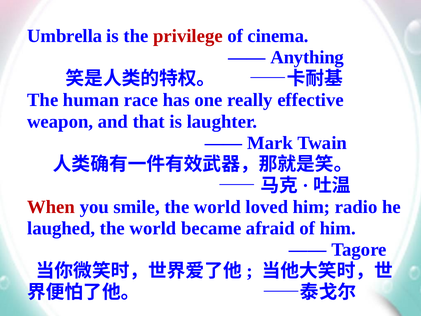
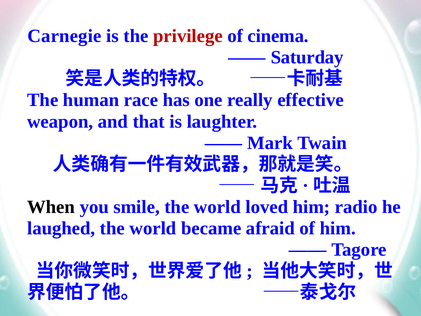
Umbrella: Umbrella -> Carnegie (64, 36)
Anything: Anything -> Saturday (307, 57)
When colour: red -> black (51, 207)
